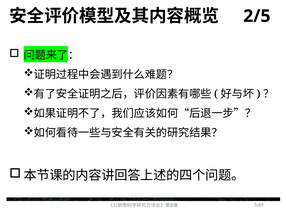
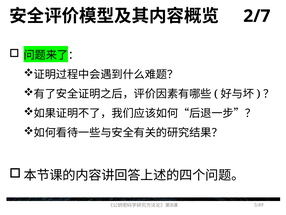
2/5: 2/5 -> 2/7 (257, 16)
